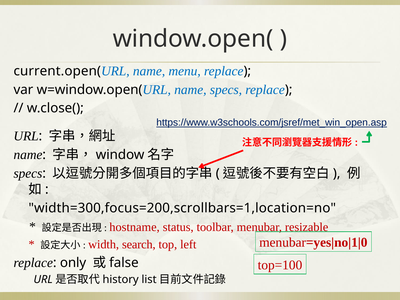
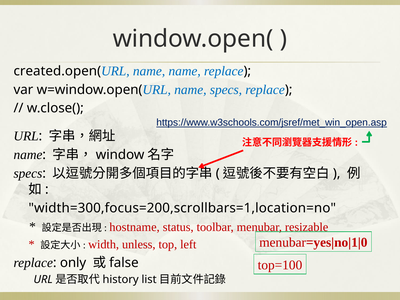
current.open(: current.open( -> created.open( (57, 71)
name menu: menu -> name (185, 71)
search: search -> unless (139, 245)
